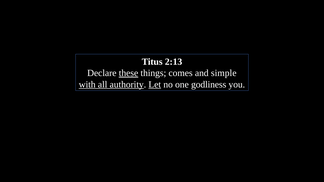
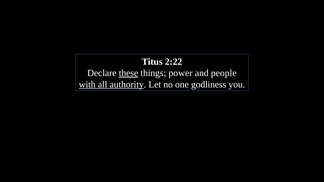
2:13: 2:13 -> 2:22 (174, 62)
comes: comes -> power (181, 73)
simple: simple -> people (224, 73)
Let underline: present -> none (155, 85)
